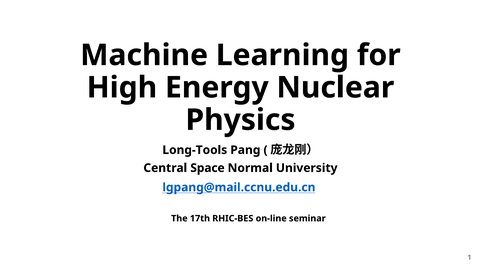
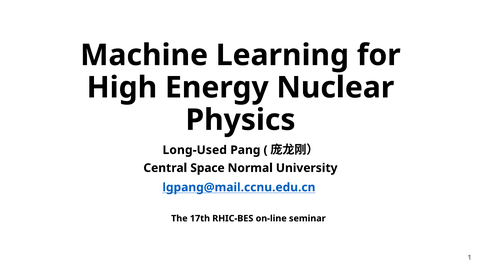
Long-Tools: Long-Tools -> Long-Used (195, 150)
